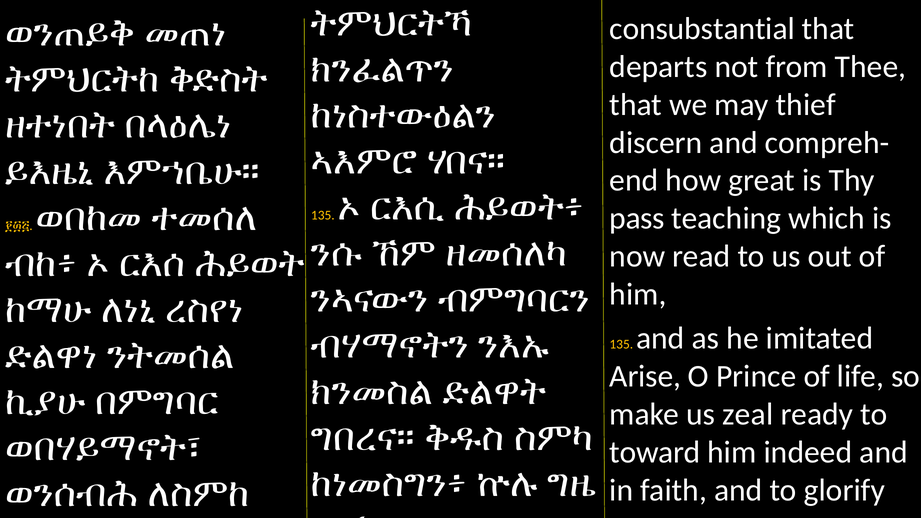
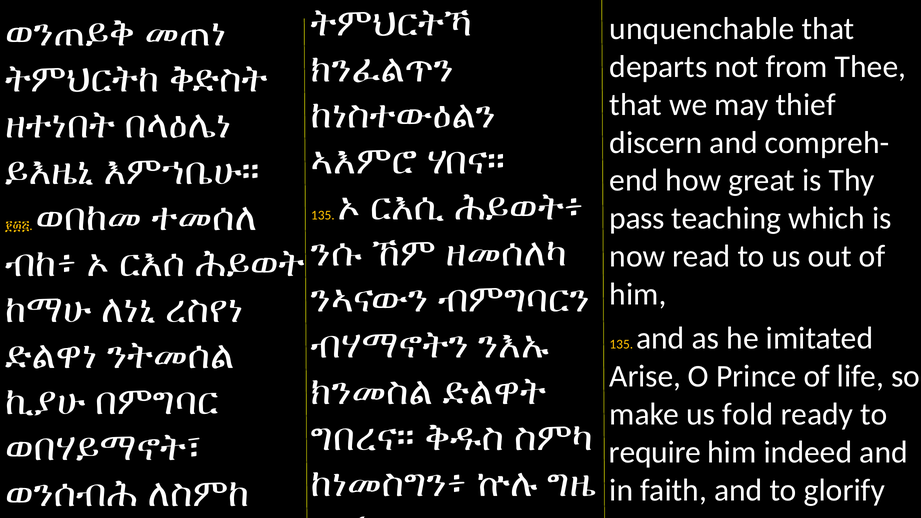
consubstantial: consubstantial -> unquenchable (702, 29)
zeal: zeal -> fold (748, 414)
toward: toward -> require (655, 452)
